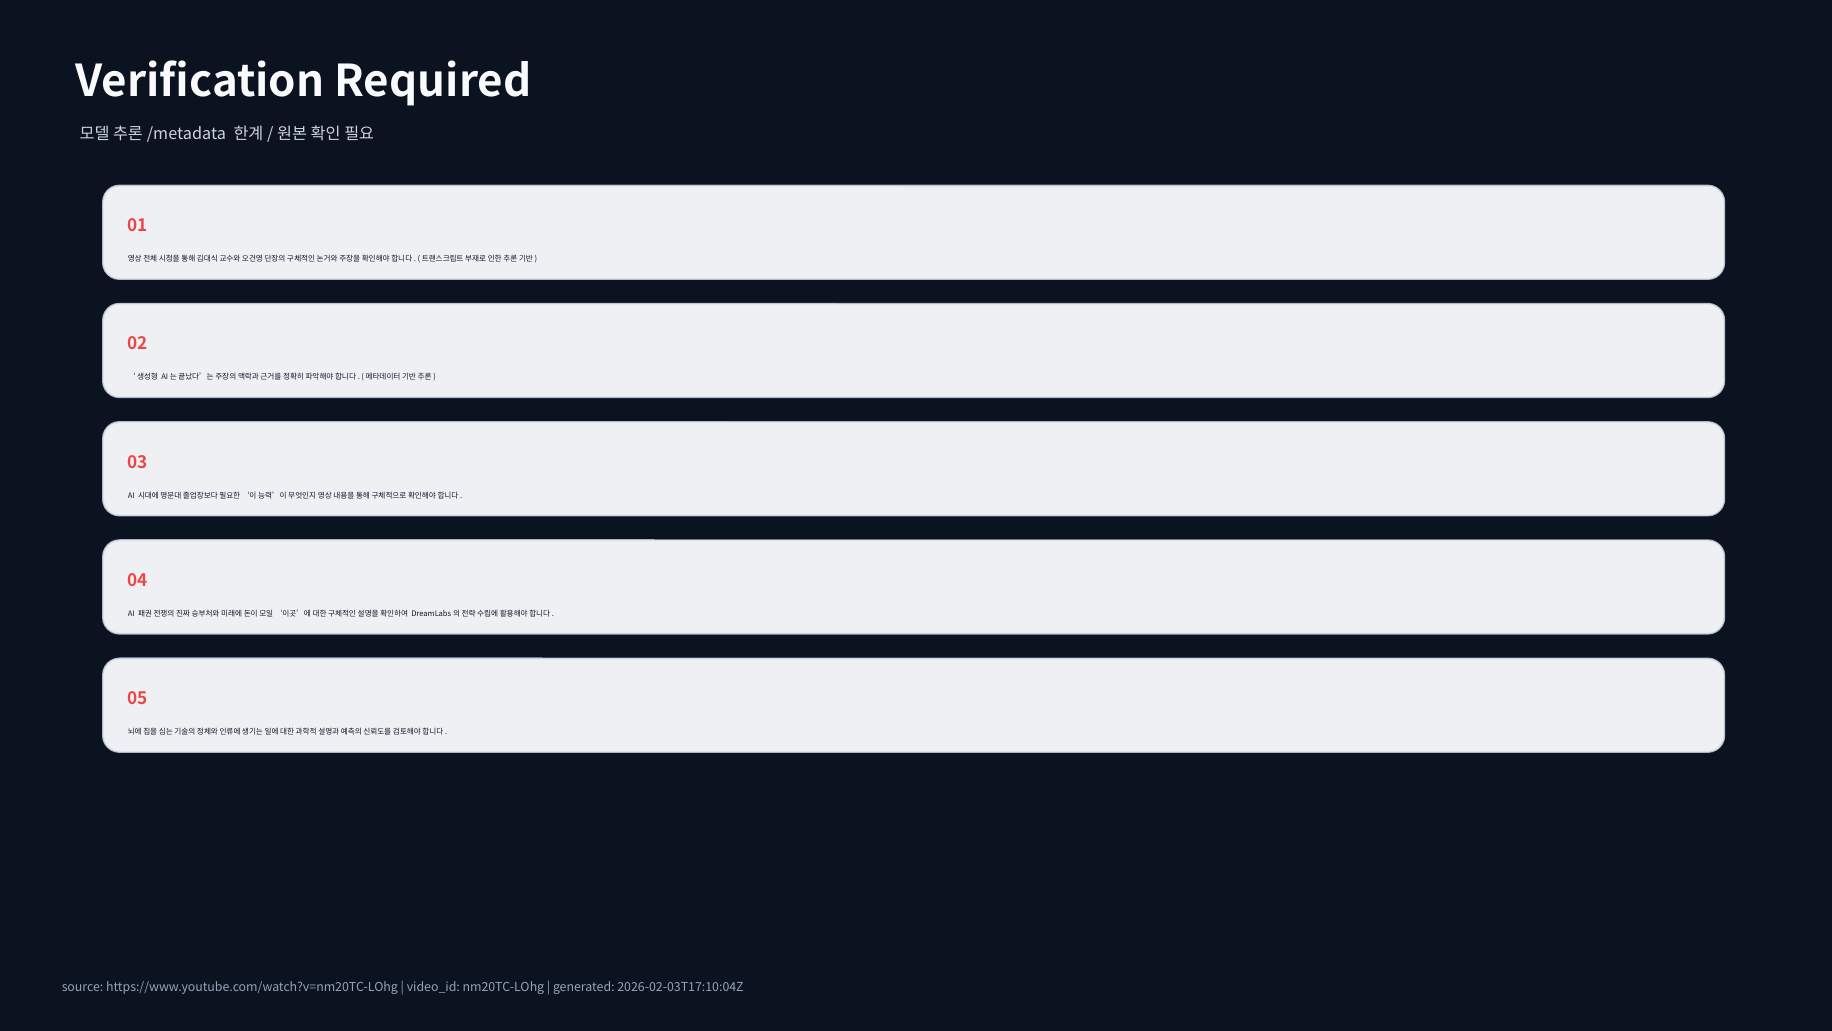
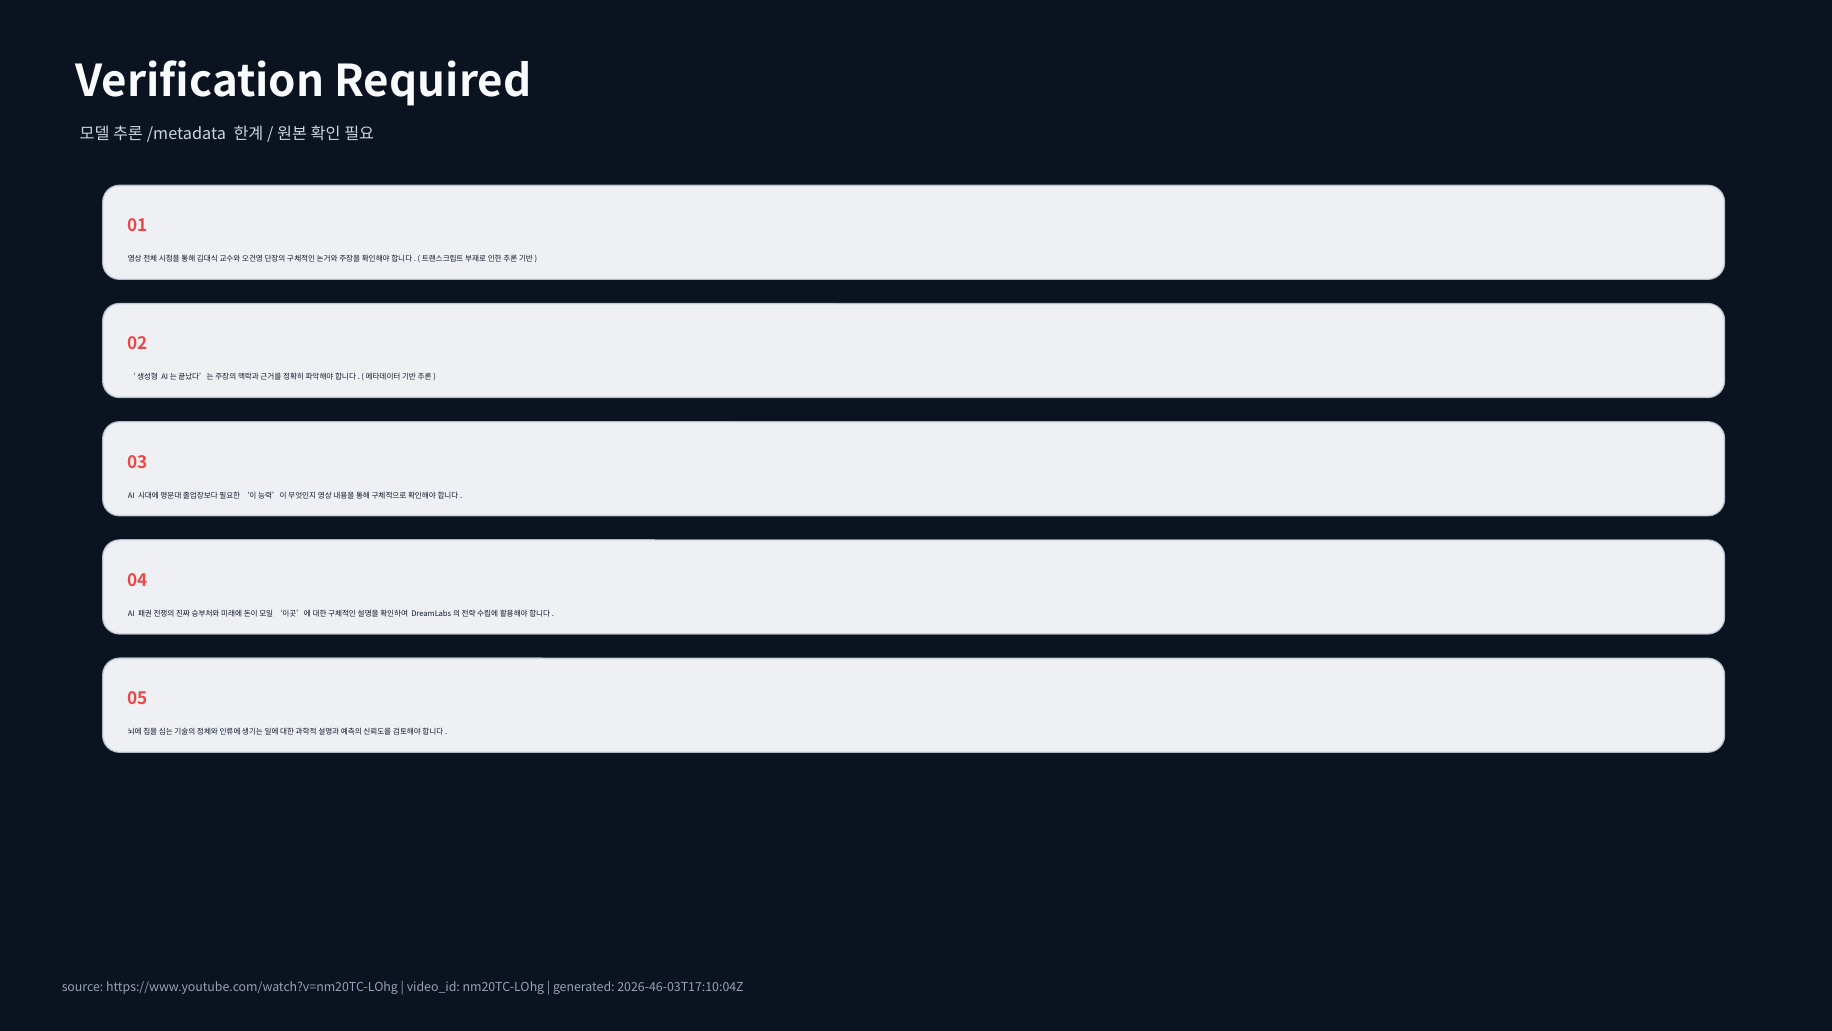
2026-02-03T17:10:04Z: 2026-02-03T17:10:04Z -> 2026-46-03T17:10:04Z (681, 987)
